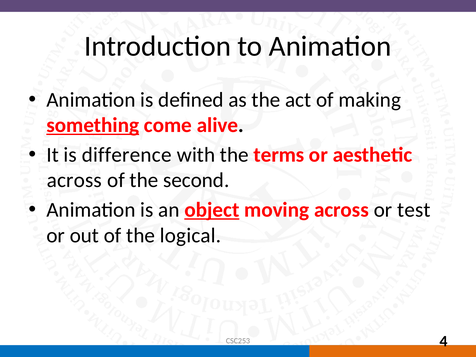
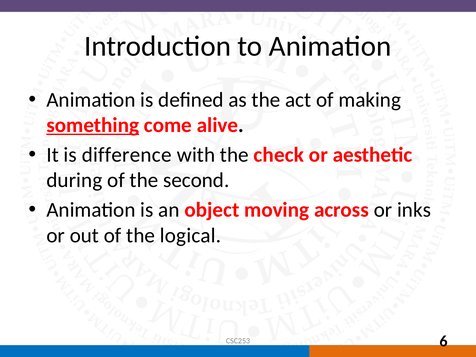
terms: terms -> check (279, 155)
across: across -> during (74, 180)
object underline: present -> none (212, 210)
test: test -> inks (414, 210)
4: 4 -> 6 (443, 341)
